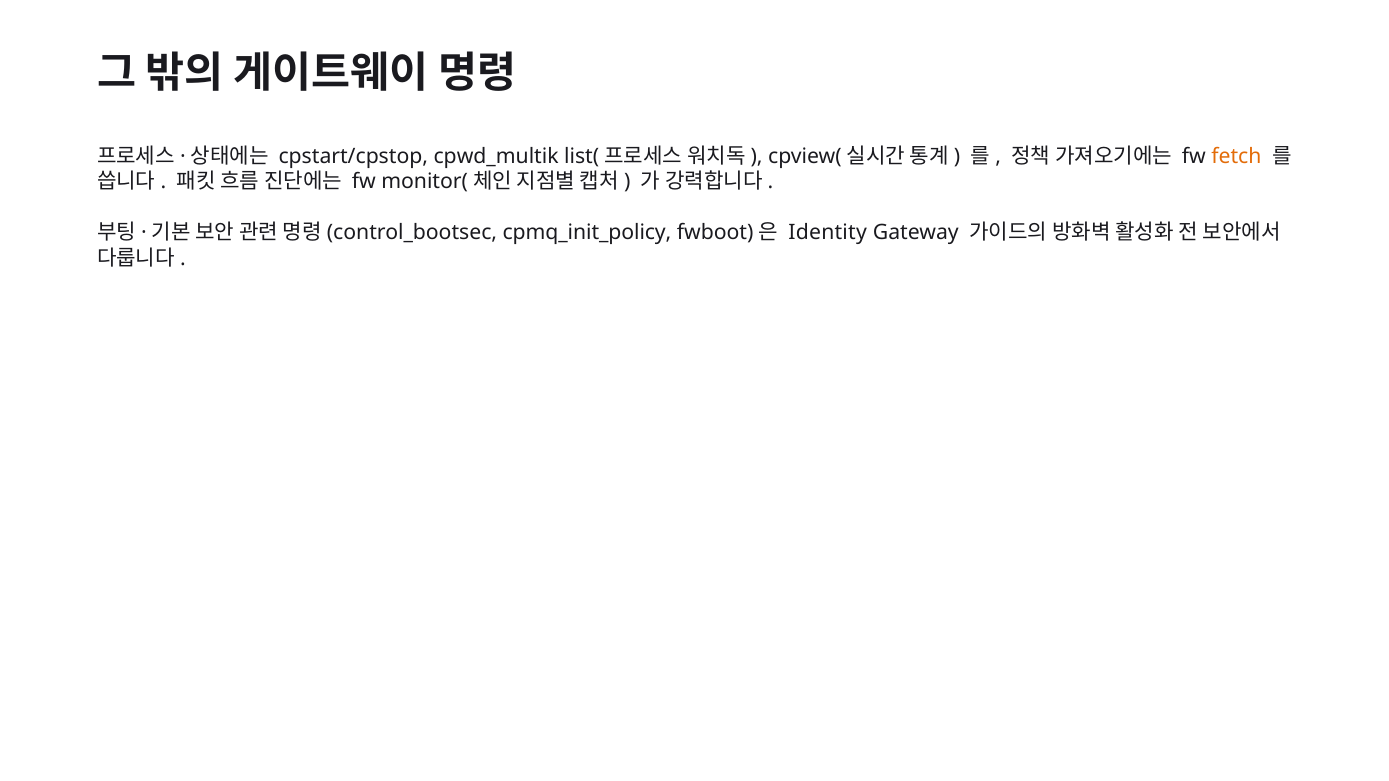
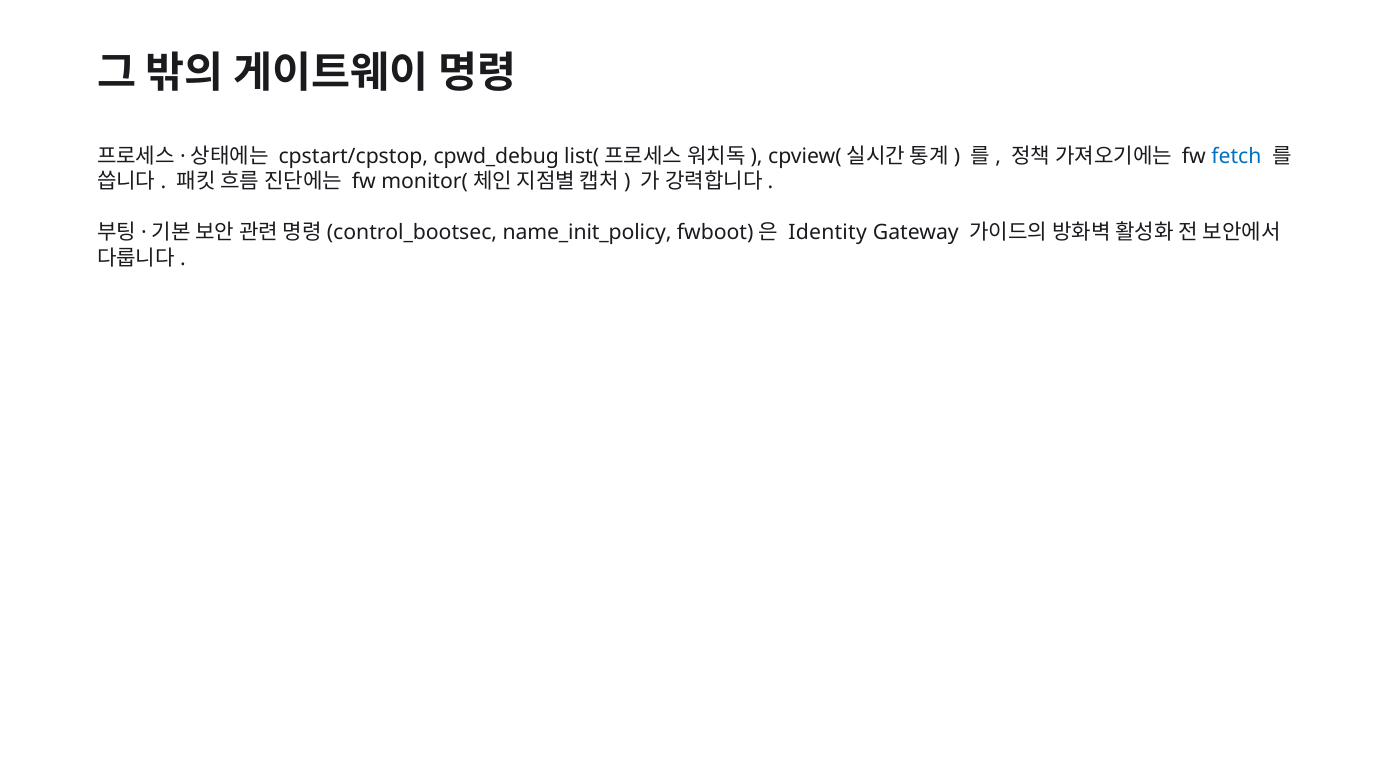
cpwd_multik: cpwd_multik -> cpwd_debug (496, 157)
fetch colour: orange -> blue (1236, 157)
cpmq_init_policy: cpmq_init_policy -> name_init_policy (587, 233)
